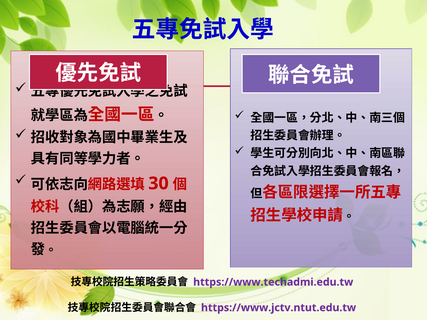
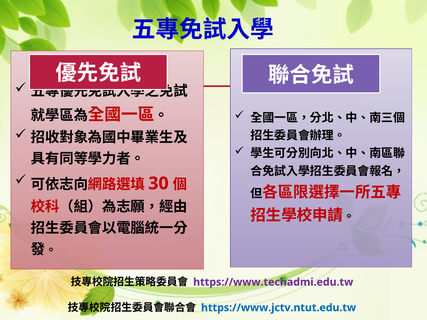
https://www.jctv.ntut.edu.tw colour: purple -> blue (279, 308)
